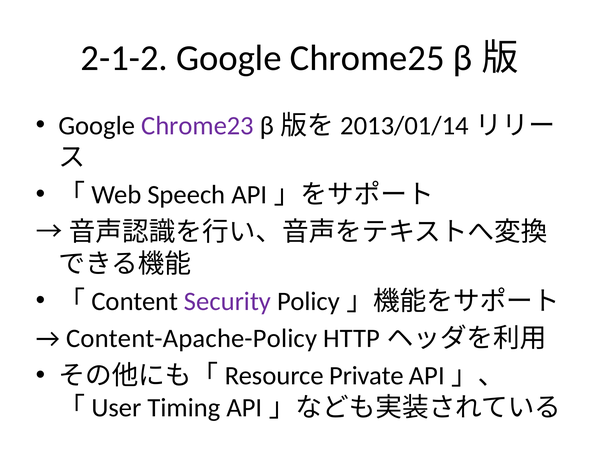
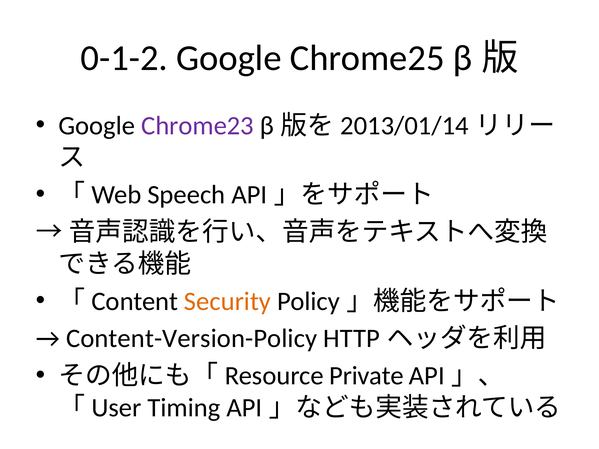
2-1-2: 2-1-2 -> 0-1-2 (124, 58)
Security colour: purple -> orange (227, 301)
Content-Apache-Policy: Content-Apache-Policy -> Content-Version-Policy (192, 339)
